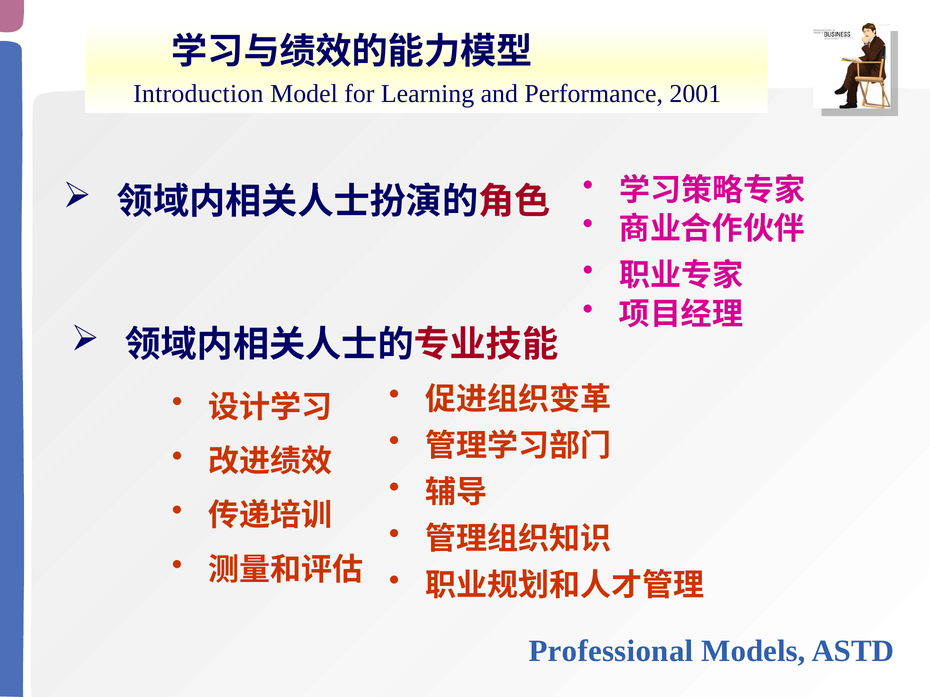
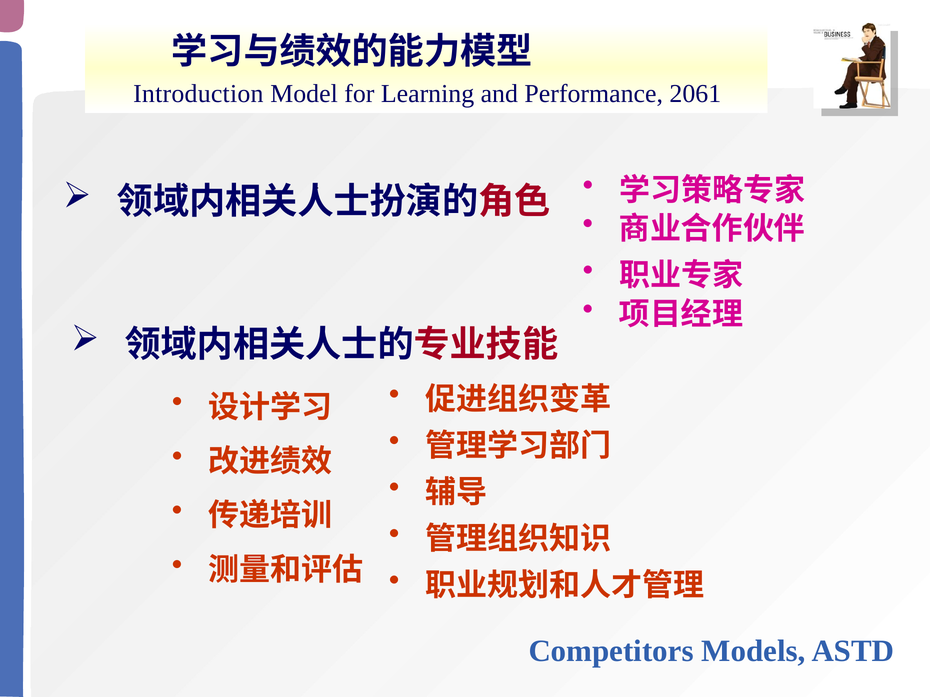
2001: 2001 -> 2061 (695, 94)
Professional: Professional -> Competitors (611, 652)
